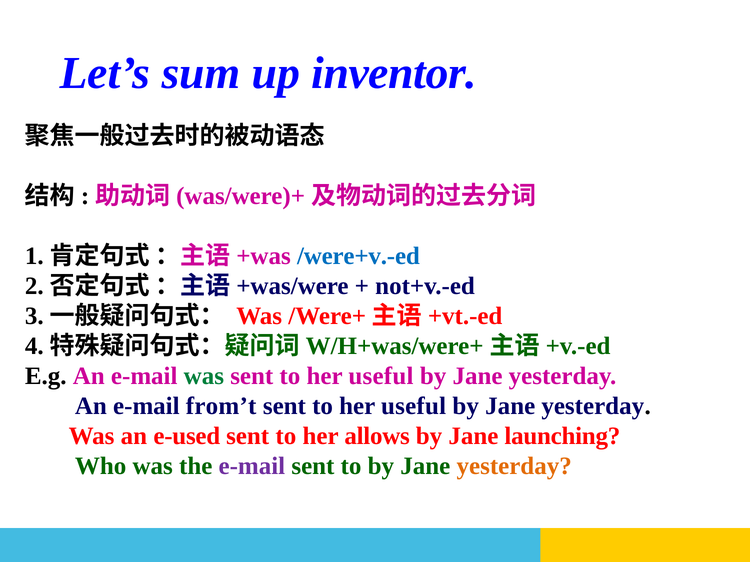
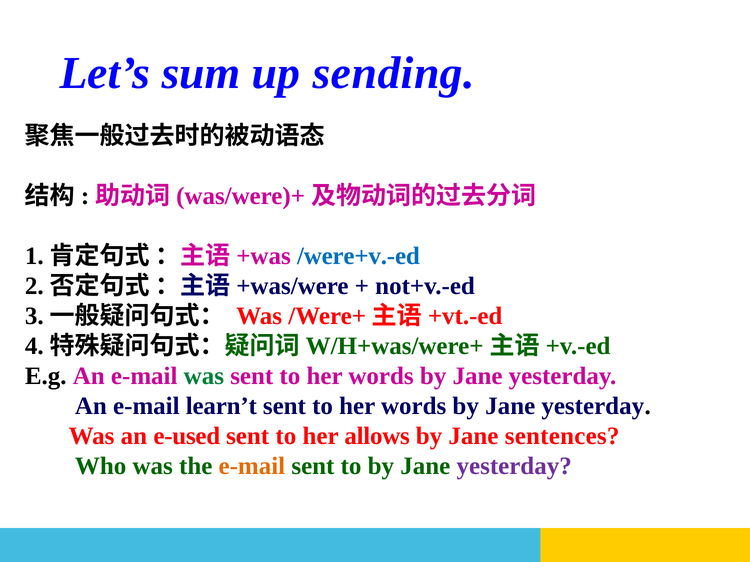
inventor: inventor -> sending (394, 73)
useful: useful -> words (381, 376)
from’t: from’t -> learn’t (221, 406)
useful: useful -> words (414, 406)
launching: launching -> sentences (562, 436)
e-mail colour: purple -> orange (252, 466)
yesterday colour: orange -> purple (514, 466)
